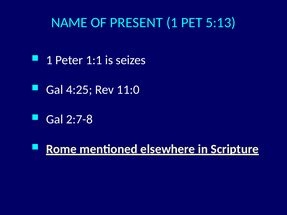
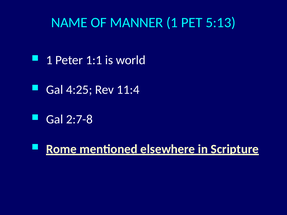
PRESENT: PRESENT -> MANNER (137, 23)
seizes: seizes -> world (131, 60)
11:0: 11:0 -> 11:4 (128, 90)
